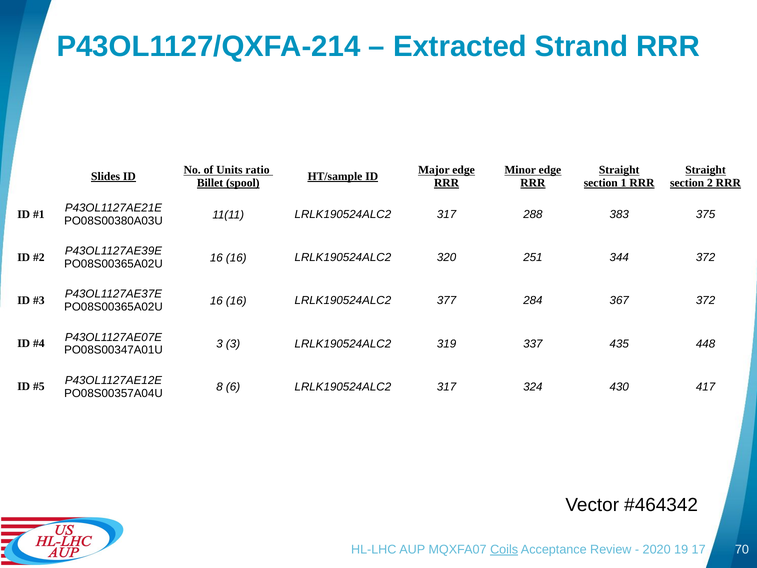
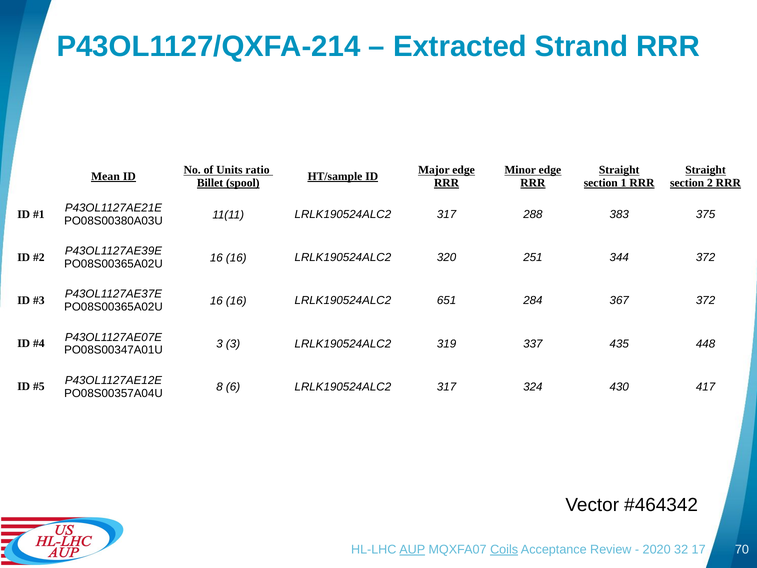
Slides: Slides -> Mean (106, 176)
377: 377 -> 651 (447, 300)
AUP underline: none -> present (412, 549)
19: 19 -> 32 (681, 549)
